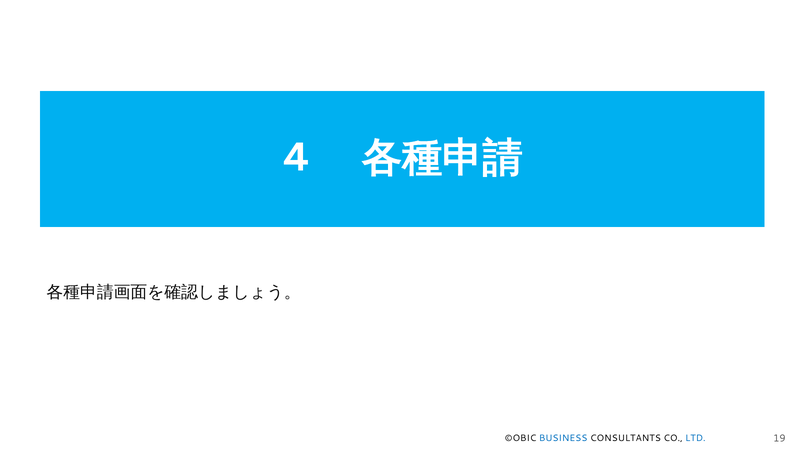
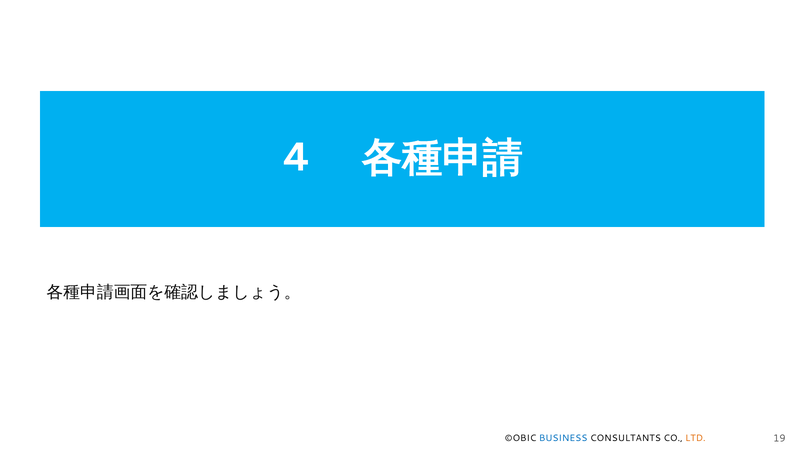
LTD colour: blue -> orange (695, 438)
